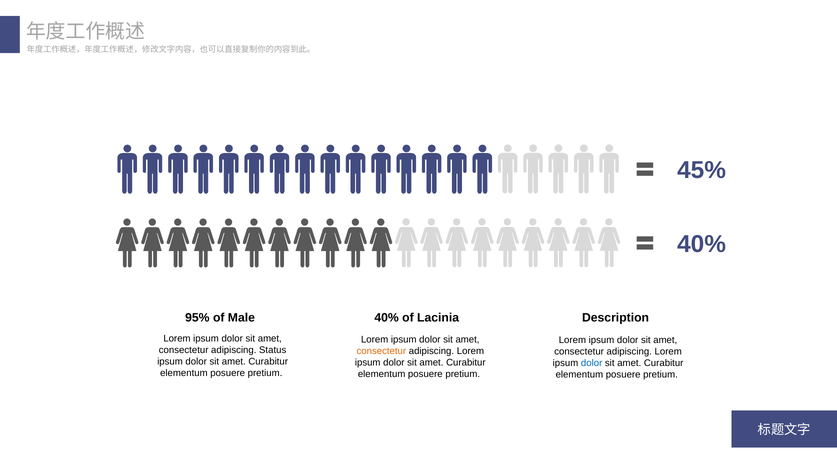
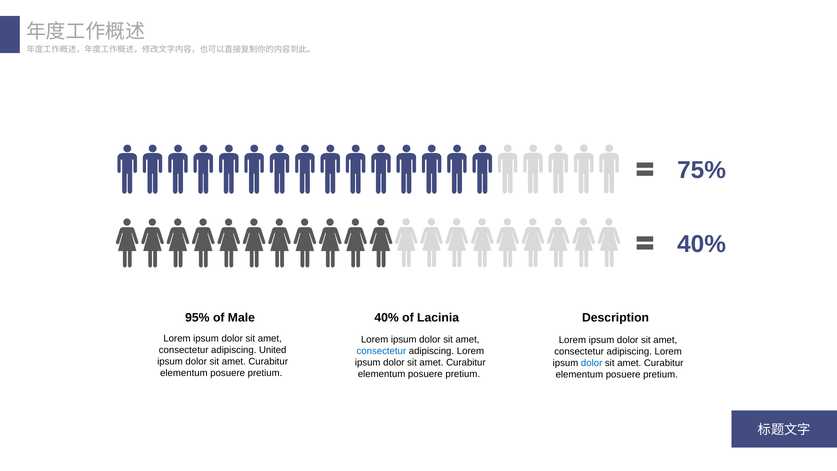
45%: 45% -> 75% (702, 170)
Status: Status -> United (273, 350)
consectetur colour: orange -> blue (381, 351)
